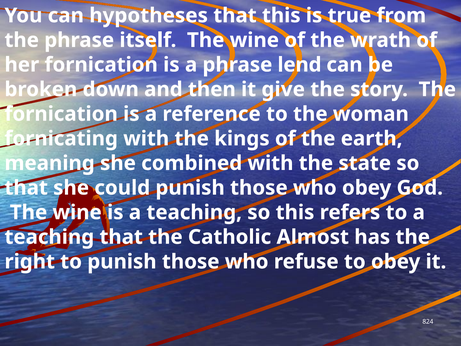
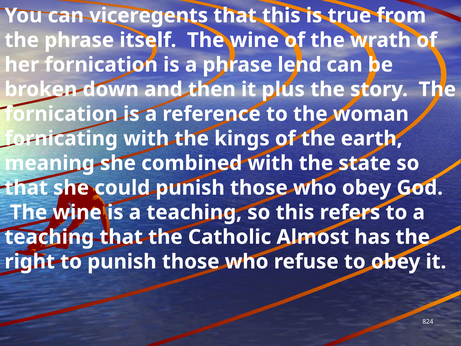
hypotheses: hypotheses -> viceregents (149, 16)
give: give -> plus (283, 89)
